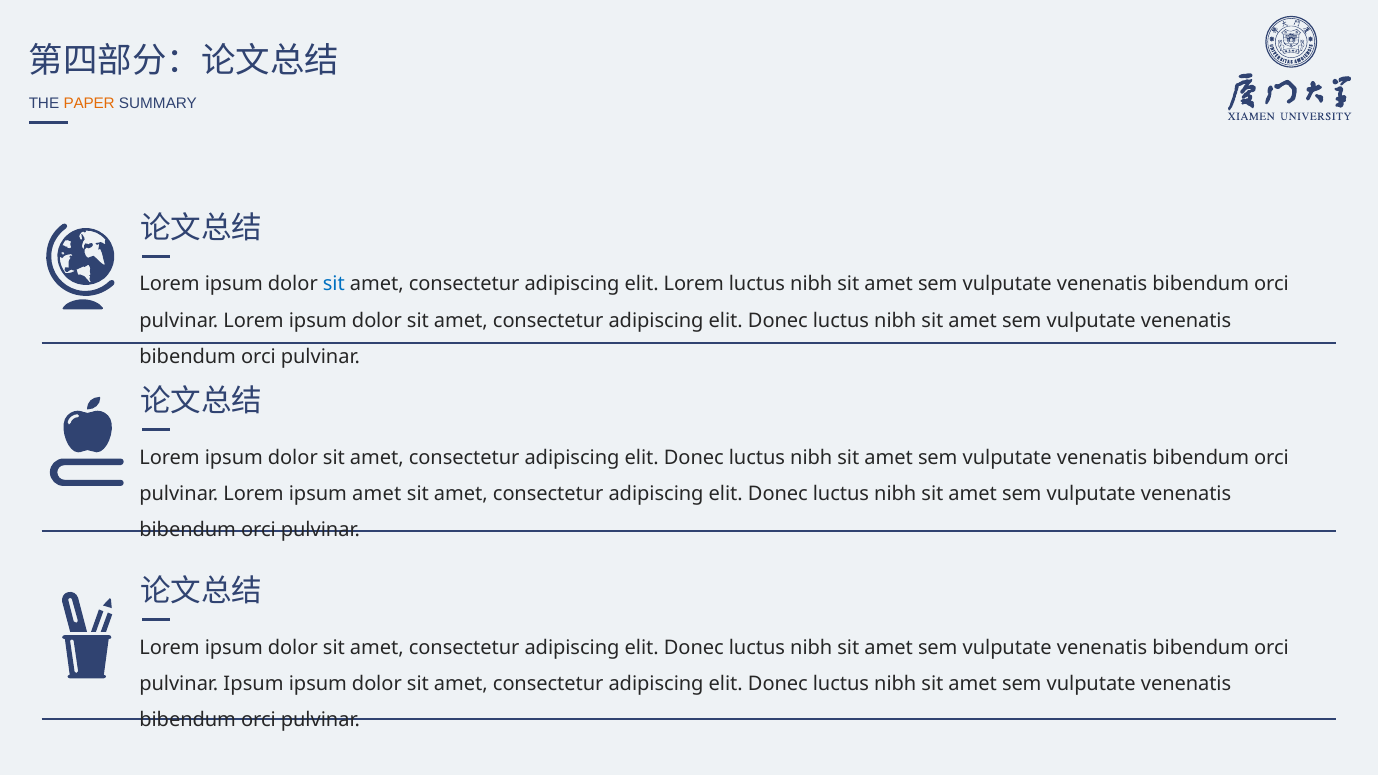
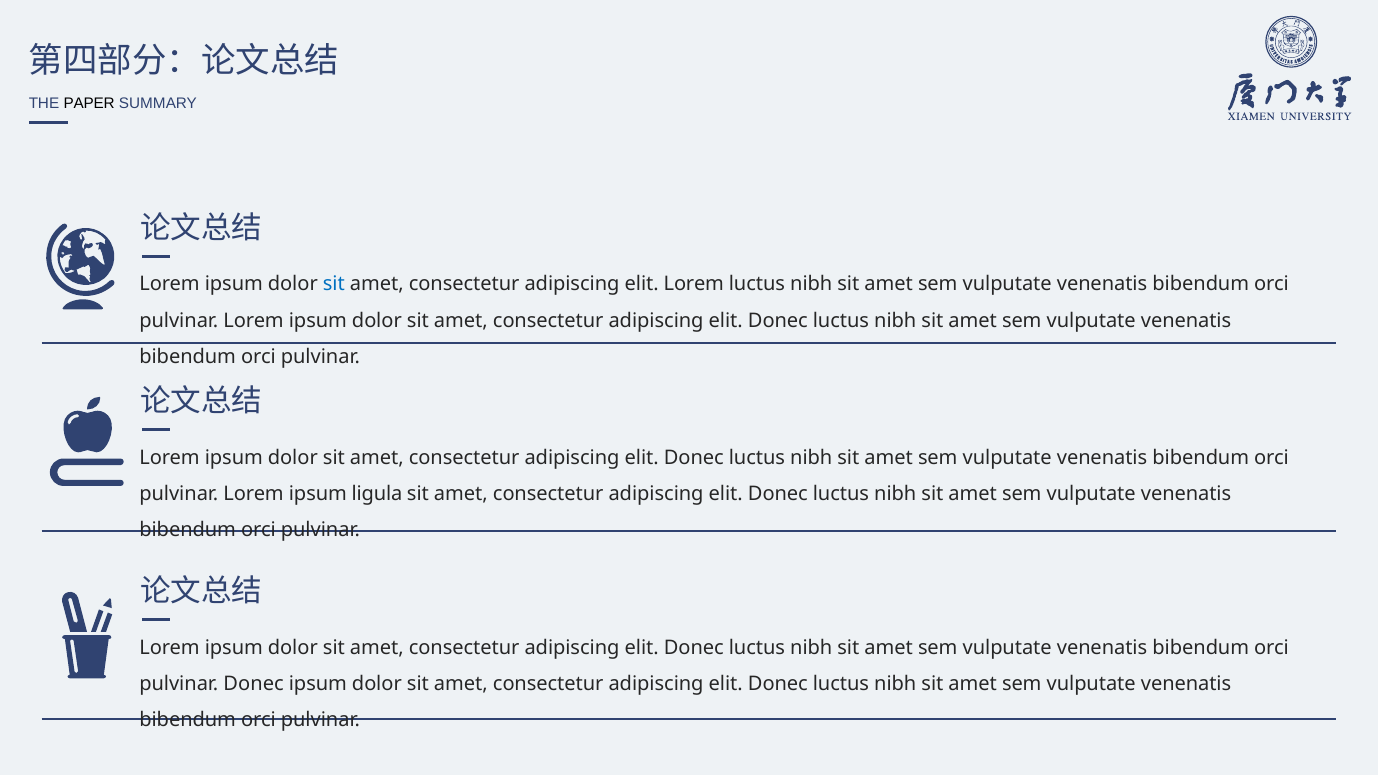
PAPER colour: orange -> black (89, 104)
ipsum amet: amet -> ligula (377, 494)
pulvinar Ipsum: Ipsum -> Donec (254, 684)
